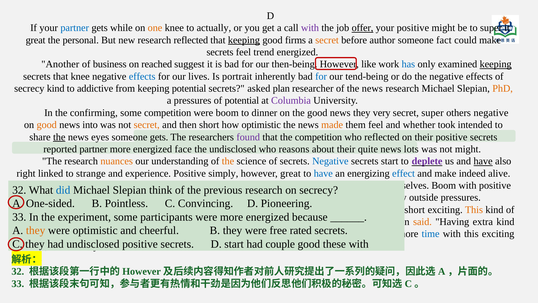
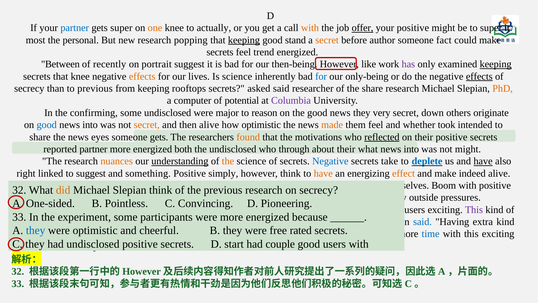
gets while: while -> super (121, 28)
with colour: purple -> orange (310, 28)
great: great -> most (36, 40)
research reflected: reflected -> popping (191, 40)
firms: firms -> stand (295, 40)
Another: Another -> Between (60, 64)
business: business -> recently (110, 64)
reached: reached -> portrait (157, 64)
has colour: blue -> purple (408, 64)
effects colour: blue -> orange (142, 76)
Is portrait: portrait -> science (237, 76)
tend-being: tend-being -> only-being (367, 76)
effects underline: none -> present (479, 76)
secrecy kind: kind -> than (56, 88)
to addictive: addictive -> previous (95, 88)
keeping potential: potential -> rooftops (189, 88)
asked plan: plan -> said (281, 88)
of the news: news -> share (372, 88)
a pressures: pressures -> computer (193, 101)
some competition: competition -> undisclosed (168, 113)
were boom: boom -> major (227, 113)
dinner: dinner -> reason (264, 113)
secret super: super -> down (433, 113)
others negative: negative -> originate (491, 113)
good colour: orange -> blue (47, 125)
then short: short -> alive (209, 125)
the underline: present -> none (59, 137)
found colour: purple -> orange (248, 137)
the competition: competition -> motivations (318, 137)
reflected underline: none -> present (382, 137)
energized face: face -> both (183, 149)
who reasons: reasons -> through (294, 149)
their quite: quite -> what (368, 149)
lots: lots -> into (411, 149)
understanding underline: none -> present (180, 161)
secrets start: start -> take (390, 161)
deplete colour: purple -> blue (427, 161)
to strange: strange -> suggest (91, 173)
experience: experience -> something (148, 173)
however great: great -> think (291, 173)
have colour: blue -> orange (323, 173)
effect colour: blue -> orange (404, 173)
did colour: blue -> orange (63, 190)
short: short -> users (415, 209)
This colour: orange -> purple (474, 209)
said colour: orange -> blue (422, 222)
they colour: orange -> blue (36, 230)
good these: these -> users (334, 244)
